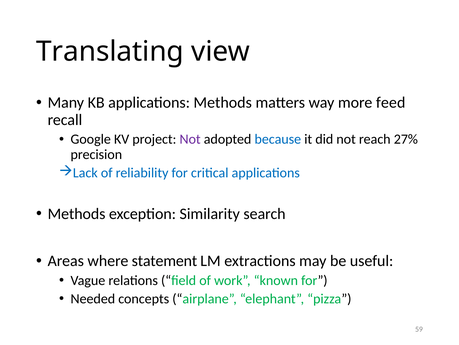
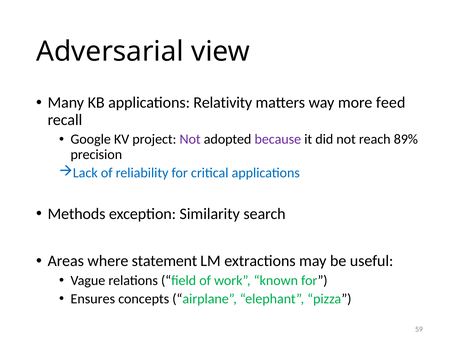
Translating: Translating -> Adversarial (110, 51)
applications Methods: Methods -> Relativity (223, 102)
because colour: blue -> purple (278, 139)
27%: 27% -> 89% (406, 139)
Needed: Needed -> Ensures (93, 298)
